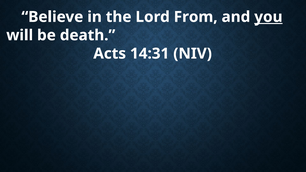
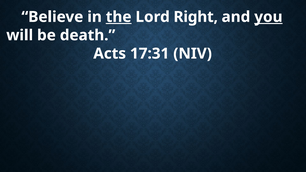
the underline: none -> present (119, 17)
From: From -> Right (196, 17)
14:31: 14:31 -> 17:31 (150, 54)
